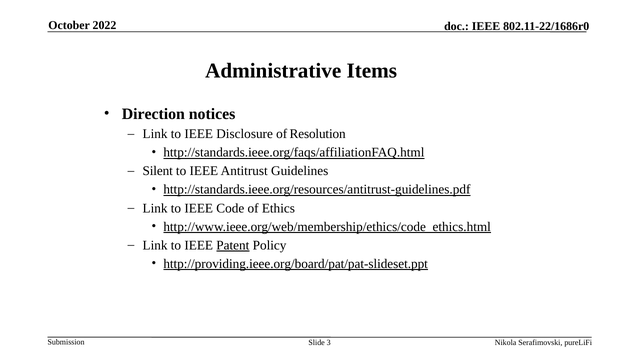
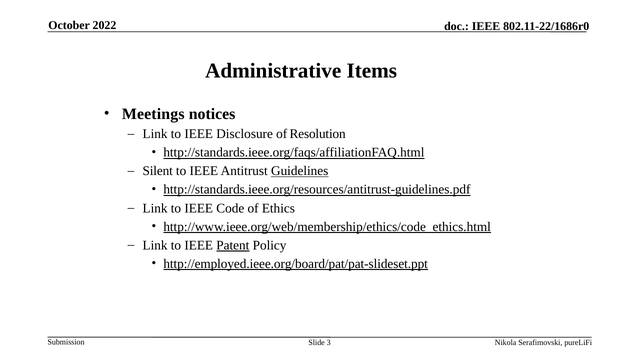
Direction: Direction -> Meetings (153, 114)
Guidelines underline: none -> present (300, 171)
http://providing.ieee.org/board/pat/pat-slideset.ppt: http://providing.ieee.org/board/pat/pat-slideset.ppt -> http://employed.ieee.org/board/pat/pat-slideset.ppt (296, 263)
